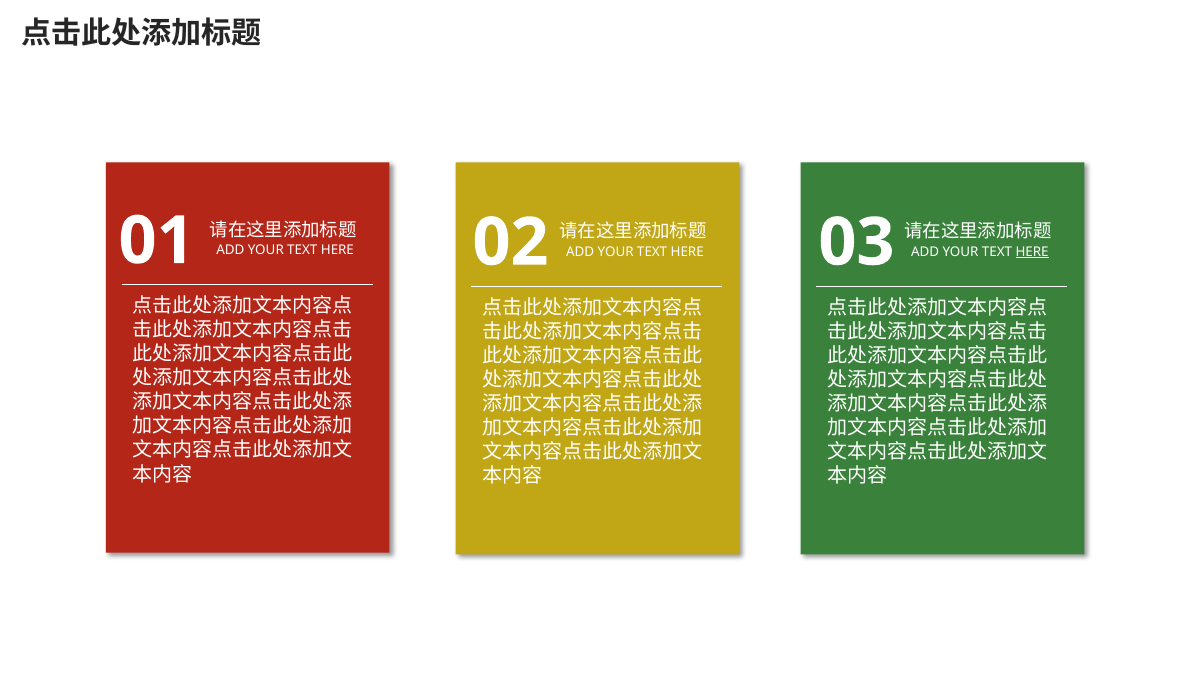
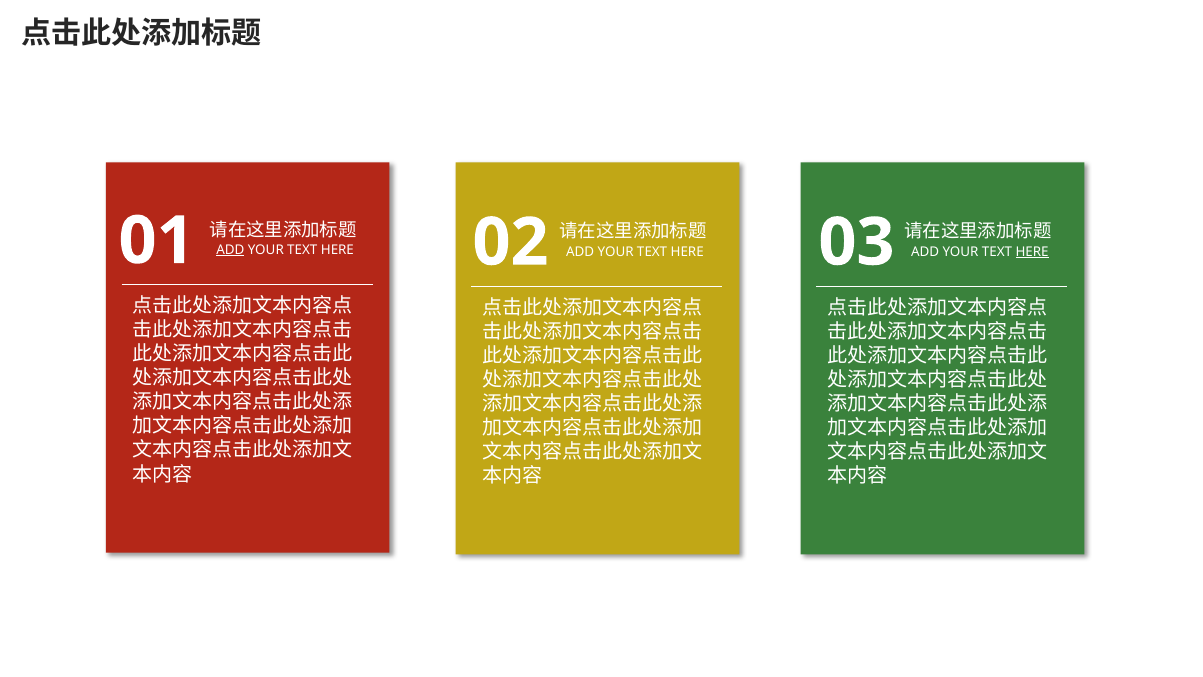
ADD underline: none -> present (230, 250)
